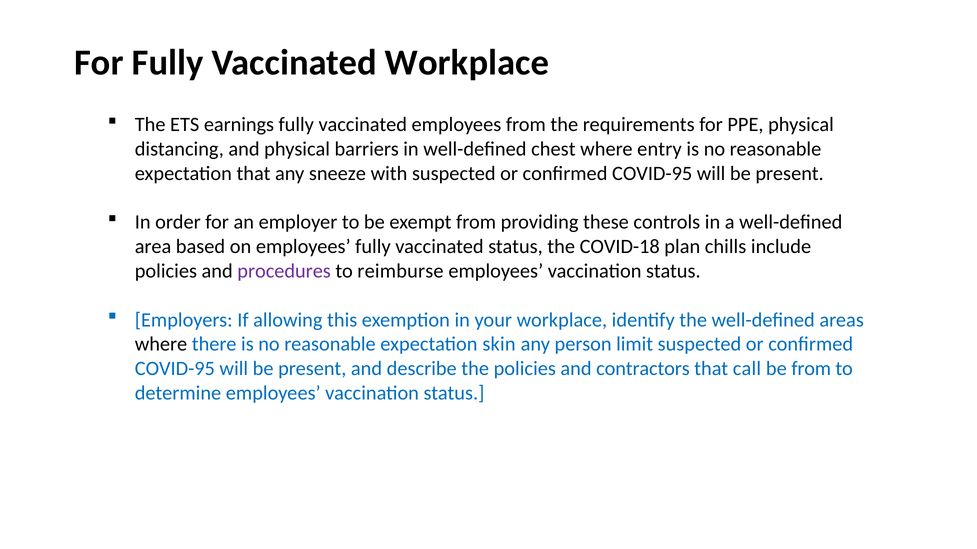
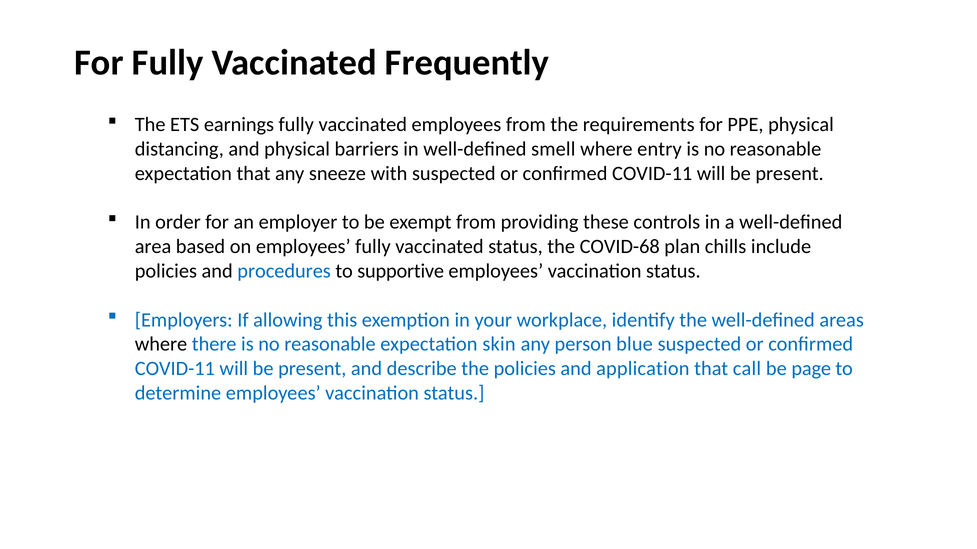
Vaccinated Workplace: Workplace -> Frequently (467, 63)
chest: chest -> smell (553, 149)
COVID-95: COVID-95 -> COVID-11 (652, 174)
COVID-18: COVID-18 -> COVID-68 (620, 247)
procedures colour: purple -> blue (284, 271)
reimburse: reimburse -> supportive (401, 271)
limit: limit -> blue (635, 345)
COVID-95: COVID-95 -> COVID-11 (175, 369)
contractors: contractors -> application (643, 369)
be from: from -> page (811, 369)
